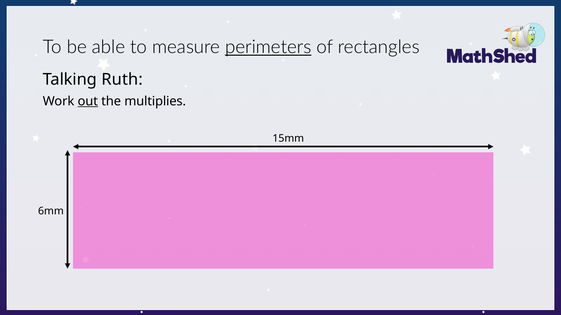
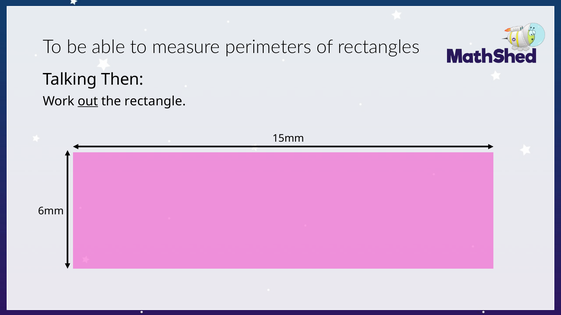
perimeters underline: present -> none (268, 47)
Ruth: Ruth -> Then (122, 80)
multiplies: multiplies -> rectangle (155, 101)
